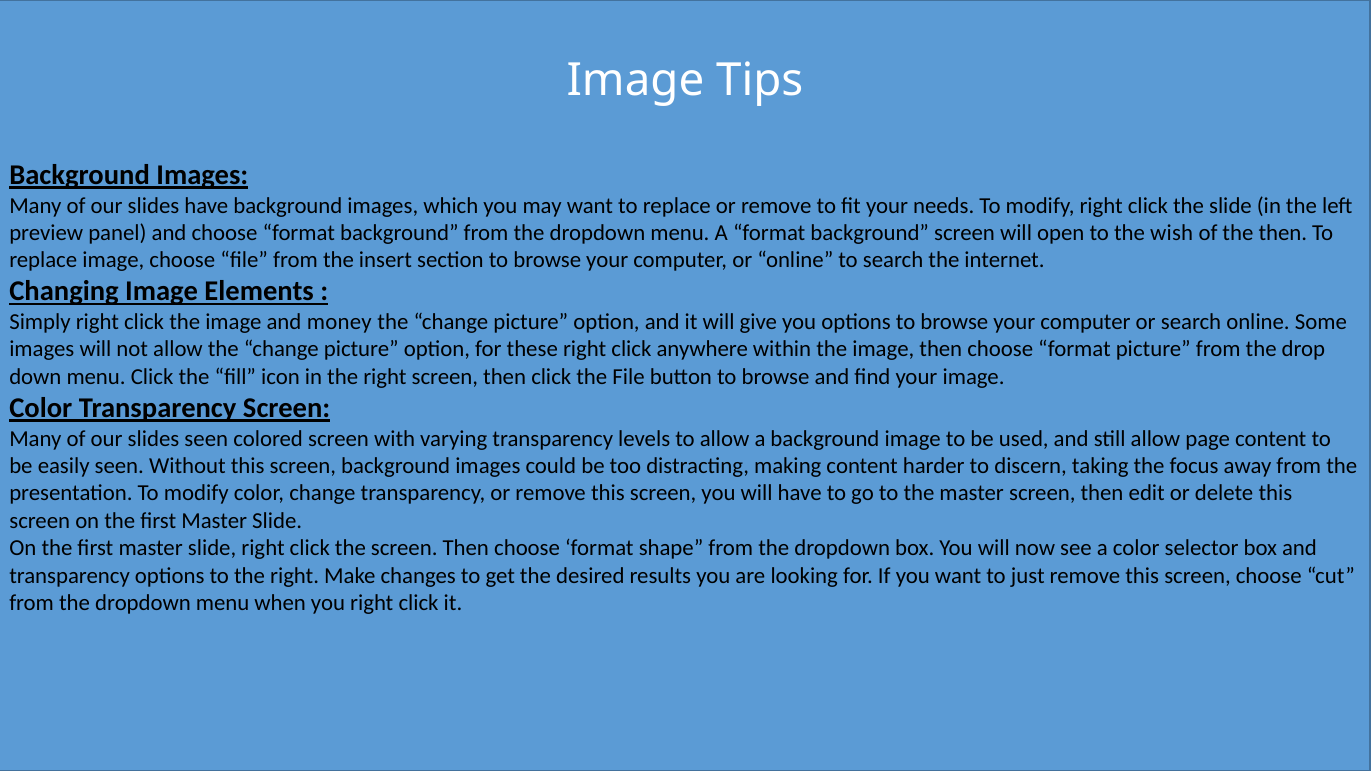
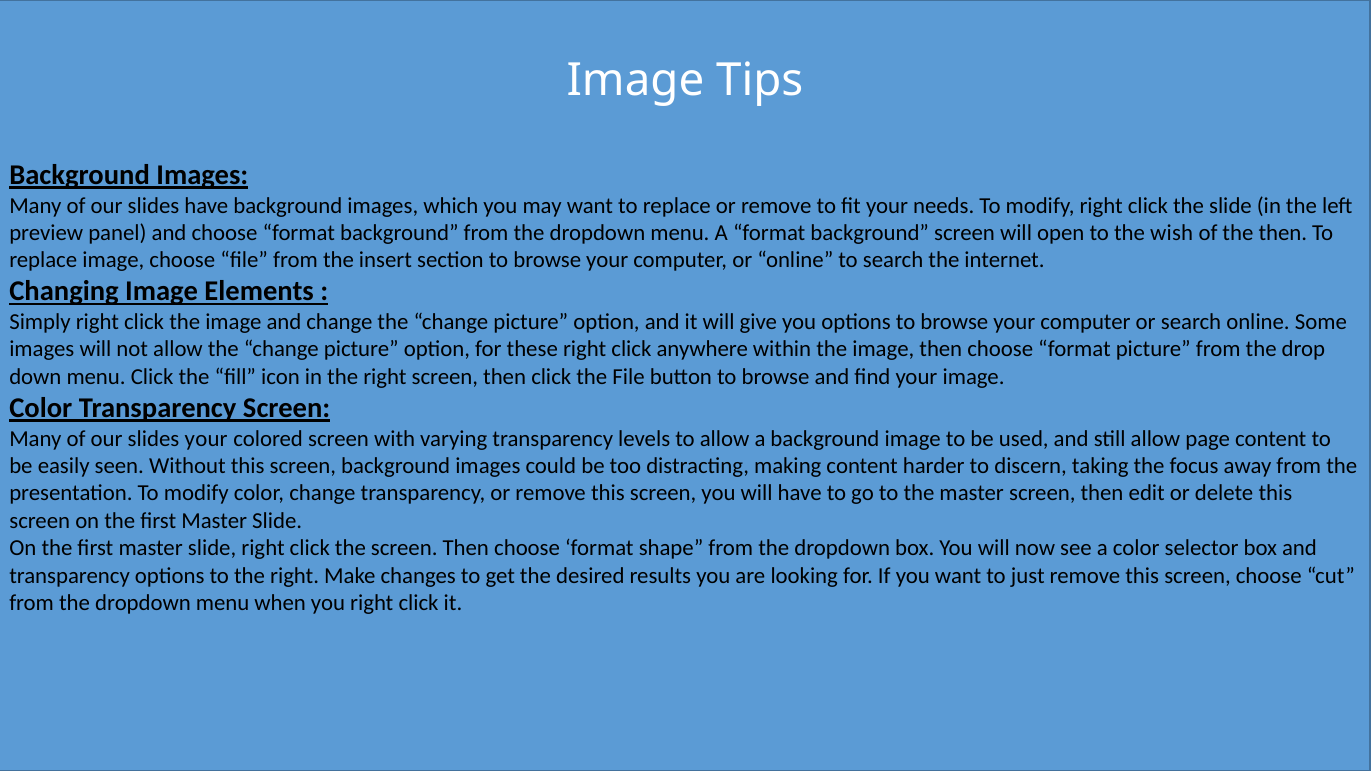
and money: money -> change (340, 322)
slides seen: seen -> your (206, 439)
